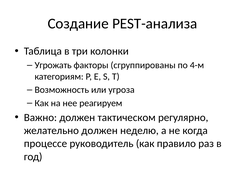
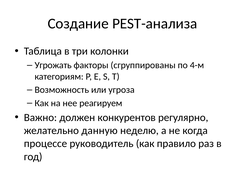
тактическом: тактическом -> конкурентов (127, 118)
желательно должен: должен -> данную (99, 131)
